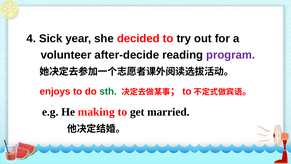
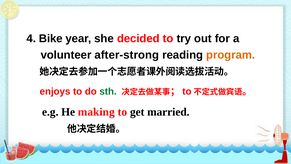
Sick: Sick -> Bike (51, 39)
after-decide: after-decide -> after-strong (127, 55)
program colour: purple -> orange (231, 55)
